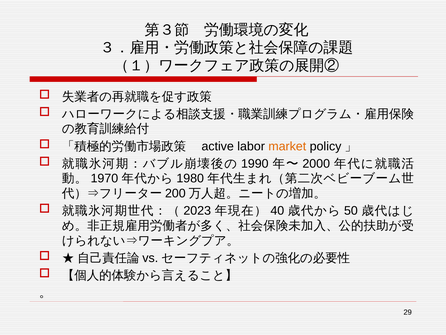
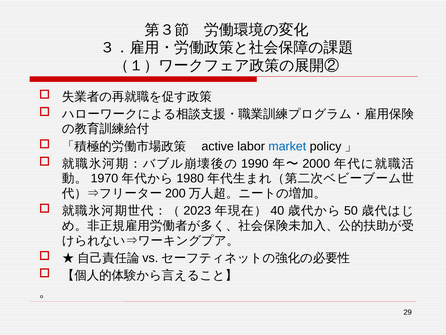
market colour: orange -> blue (287, 146)
